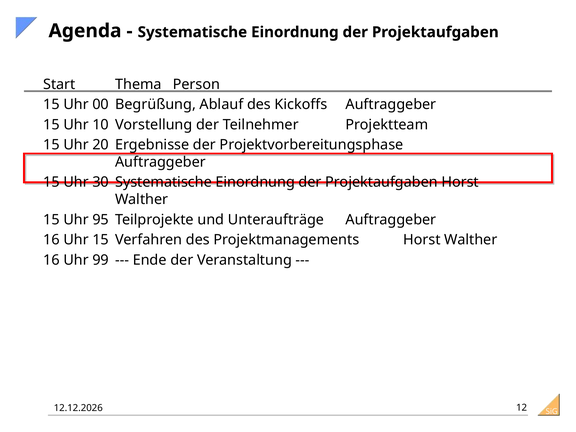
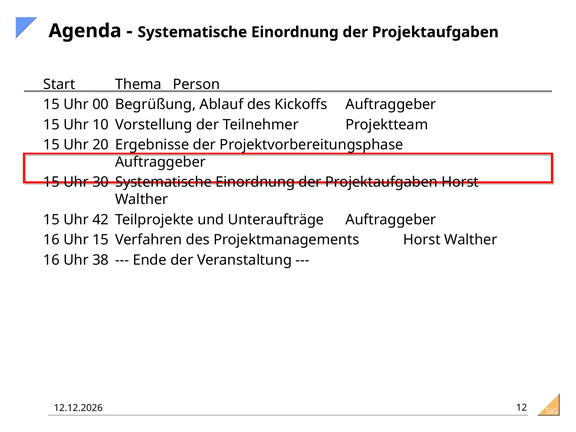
95: 95 -> 42 (101, 220)
99: 99 -> 38 (101, 260)
